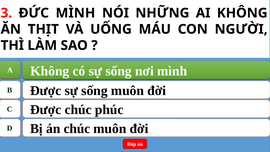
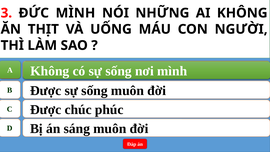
án chúc: chúc -> sáng (77, 129)
